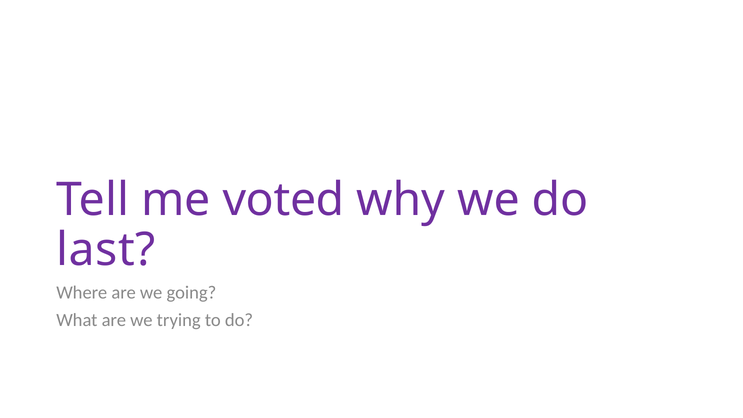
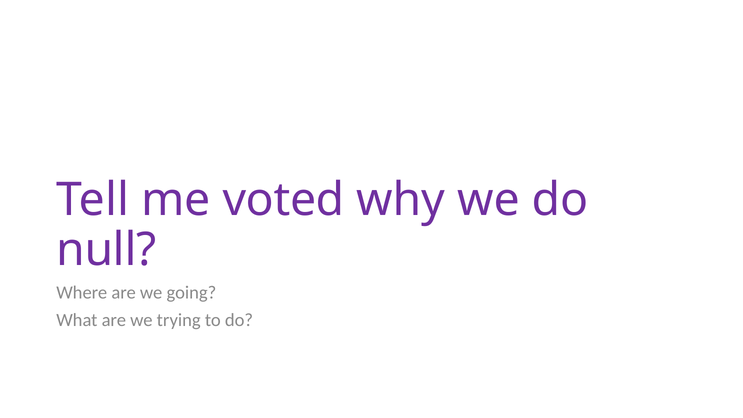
last: last -> null (106, 250)
